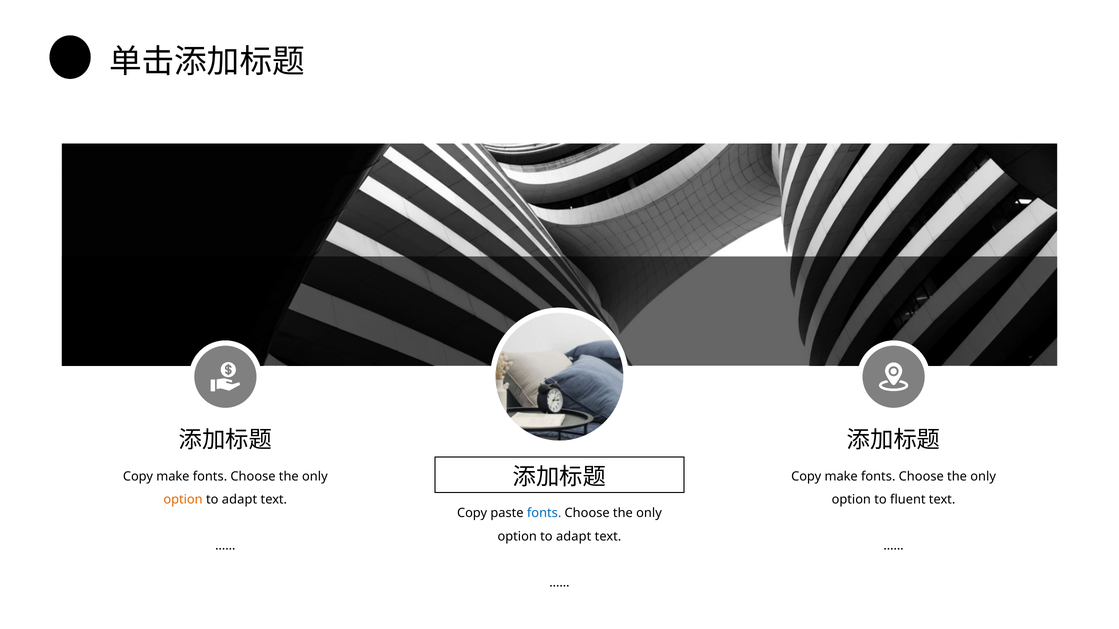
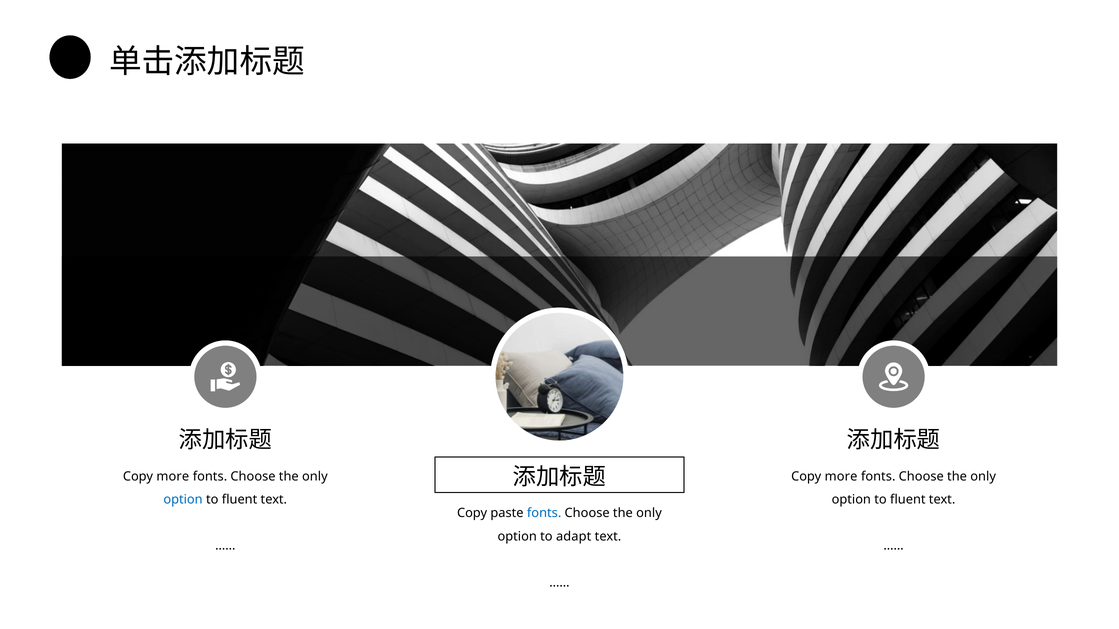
make: make -> more (841, 477)
make: make -> more (173, 477)
option colour: orange -> blue (183, 500)
adapt: adapt -> fluent (240, 500)
